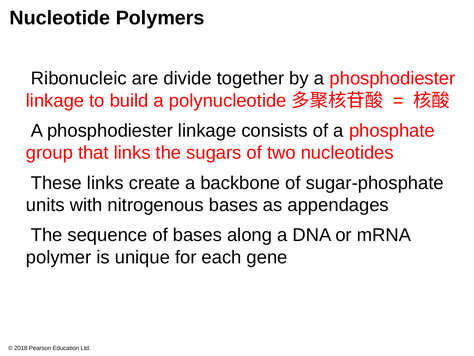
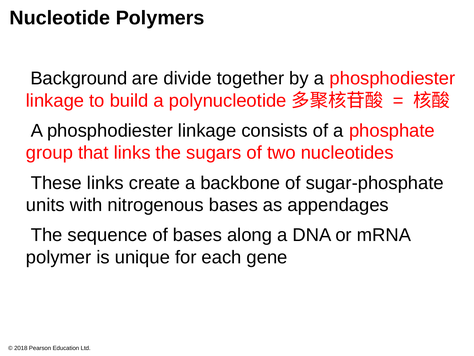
Ribonucleic: Ribonucleic -> Background (79, 78)
